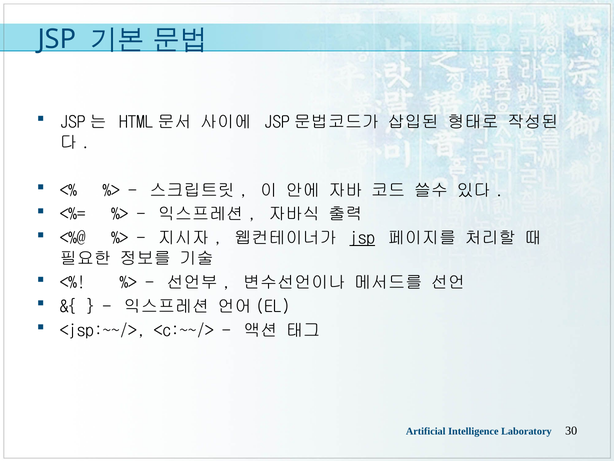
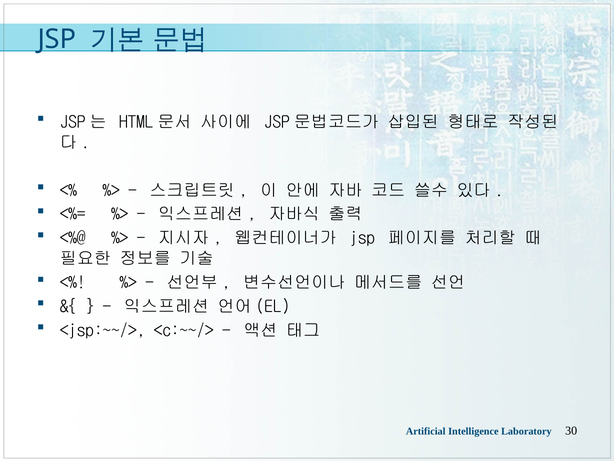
jsp underline: present -> none (362, 238)
